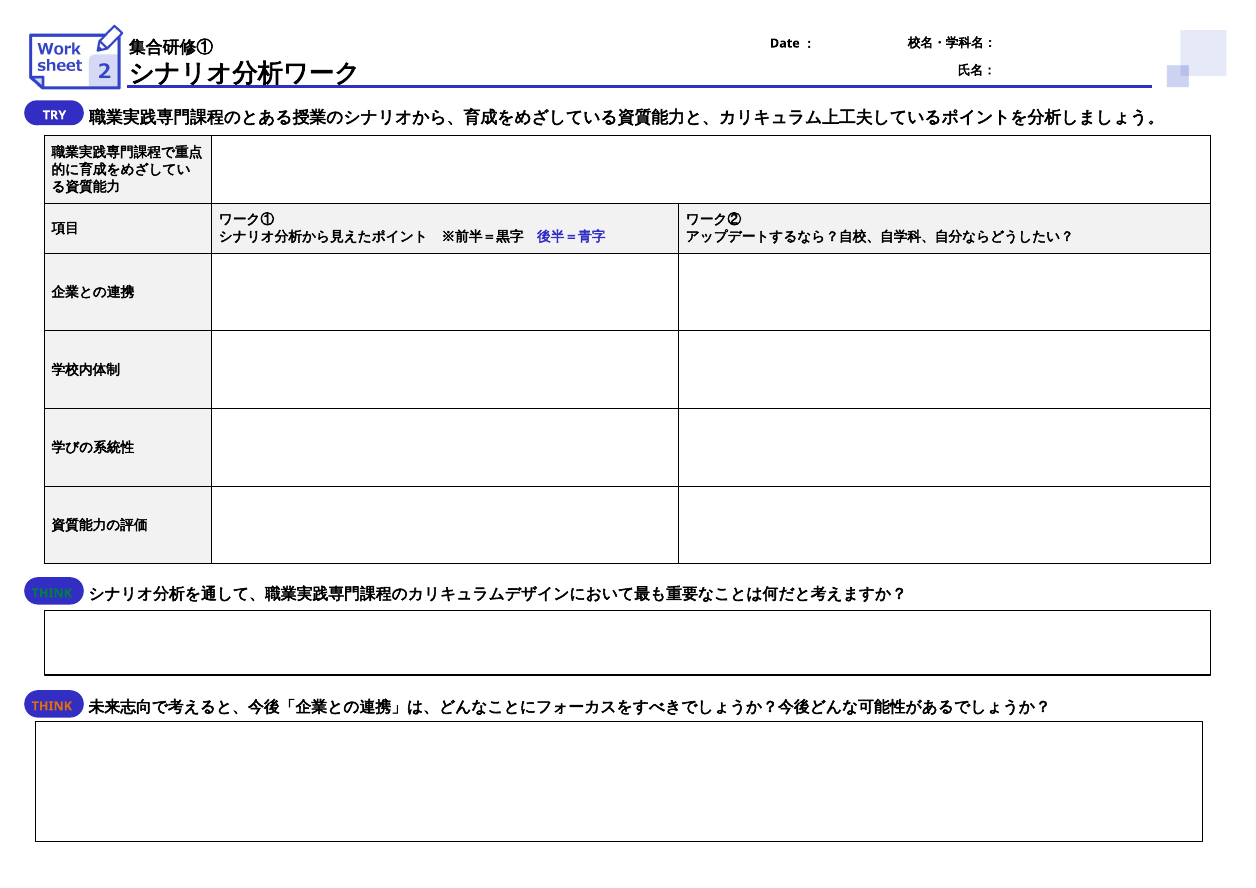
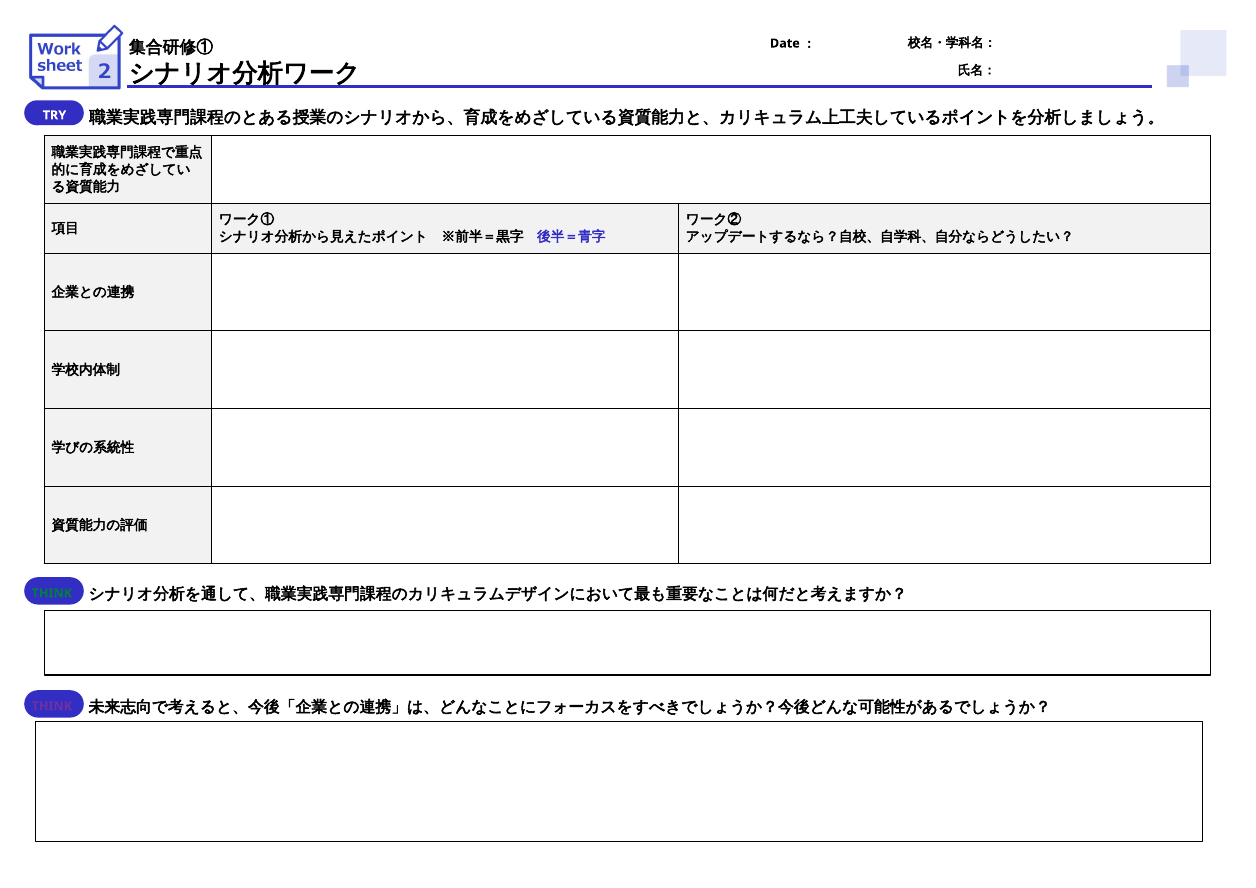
THINK colour: orange -> purple (52, 706)
